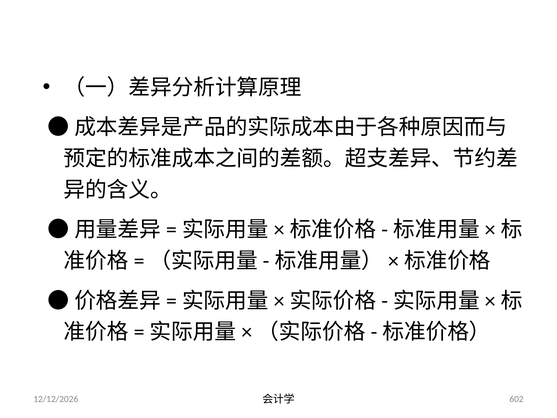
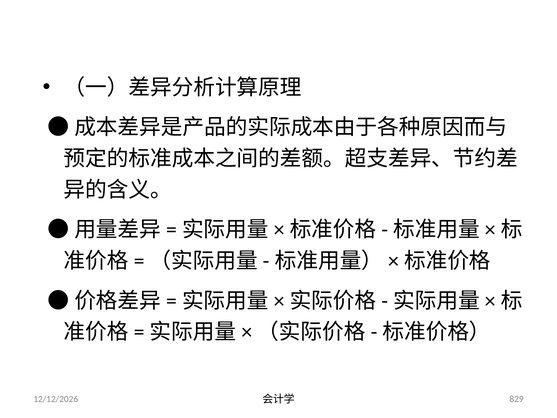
602: 602 -> 829 (517, 399)
